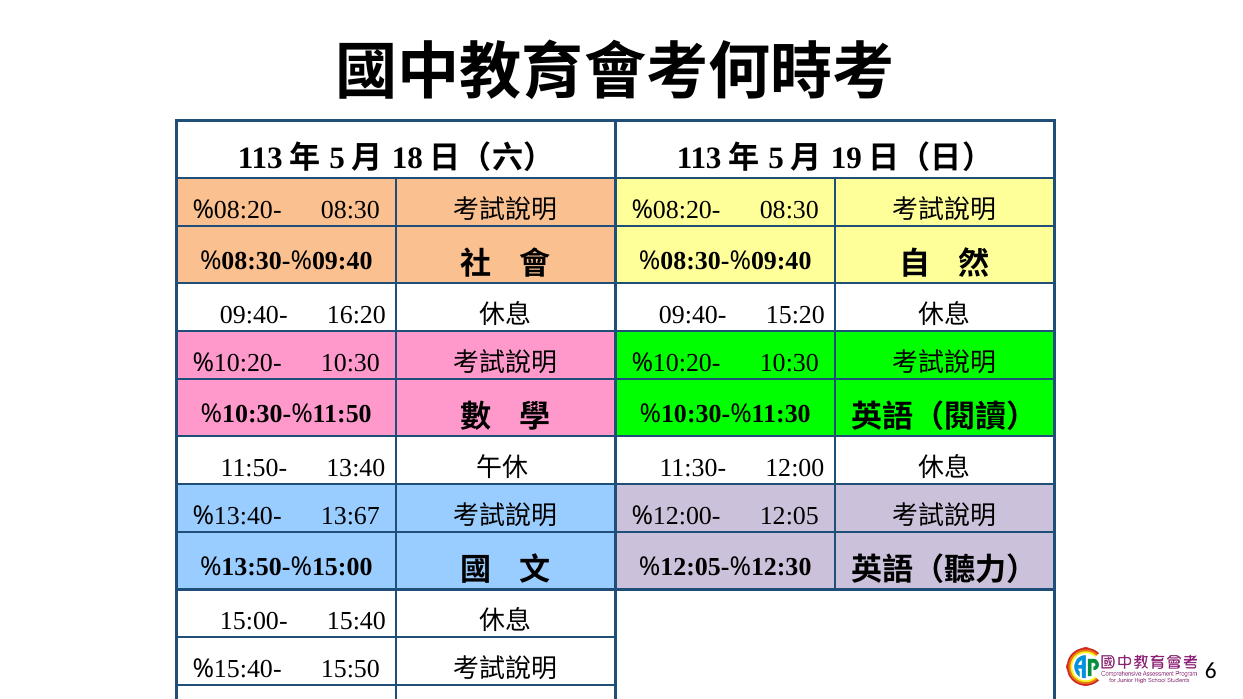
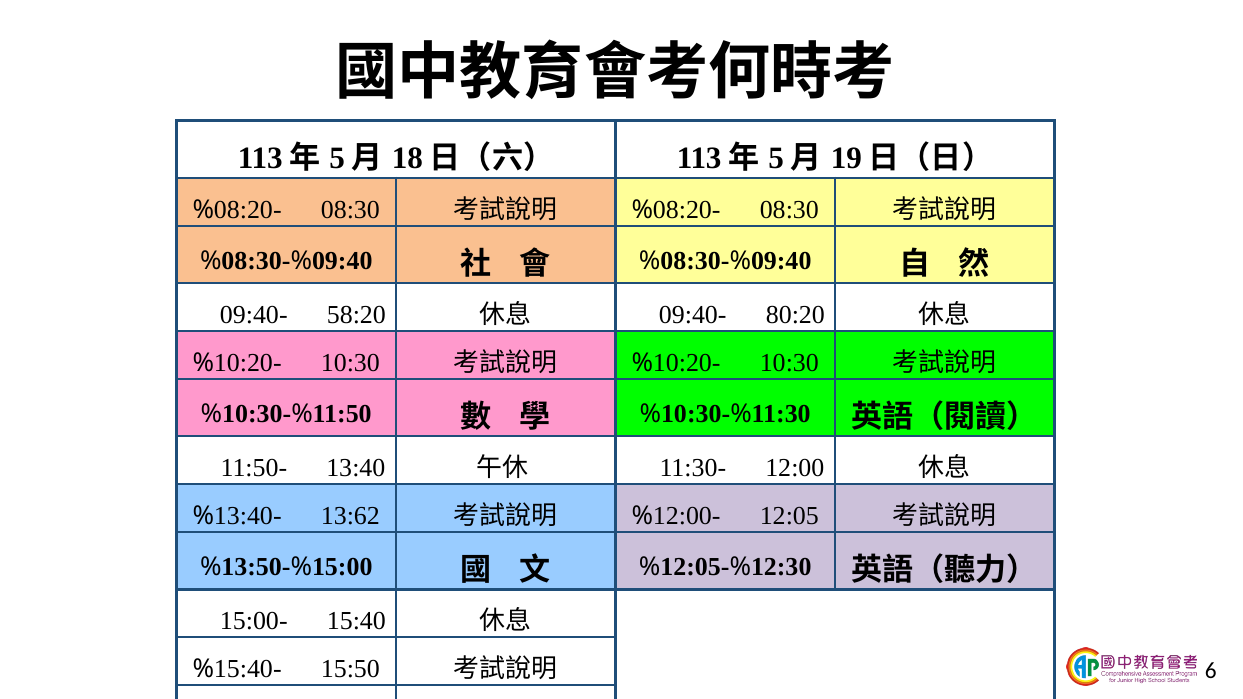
16:20: 16:20 -> 58:20 (356, 315)
15:20: 15:20 -> 80:20 (795, 315)
13:67: 13:67 -> 13:62 (350, 516)
